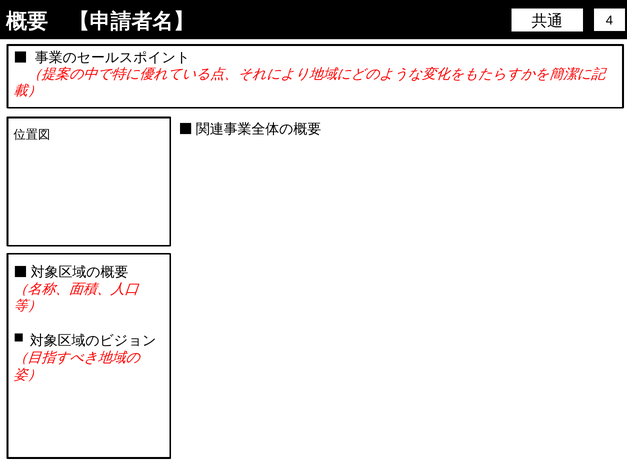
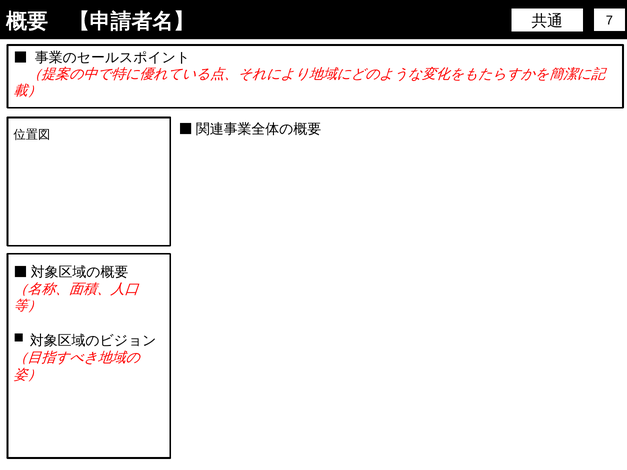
4: 4 -> 7 (609, 20)
